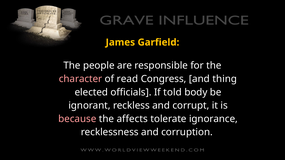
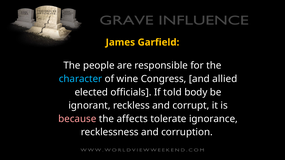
character colour: pink -> light blue (81, 79)
read: read -> wine (127, 79)
thing: thing -> allied (225, 79)
